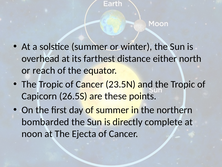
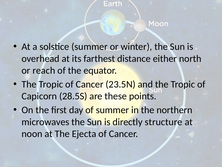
26.5S: 26.5S -> 28.5S (73, 96)
bombarded: bombarded -> microwaves (45, 122)
complete: complete -> structure (164, 122)
